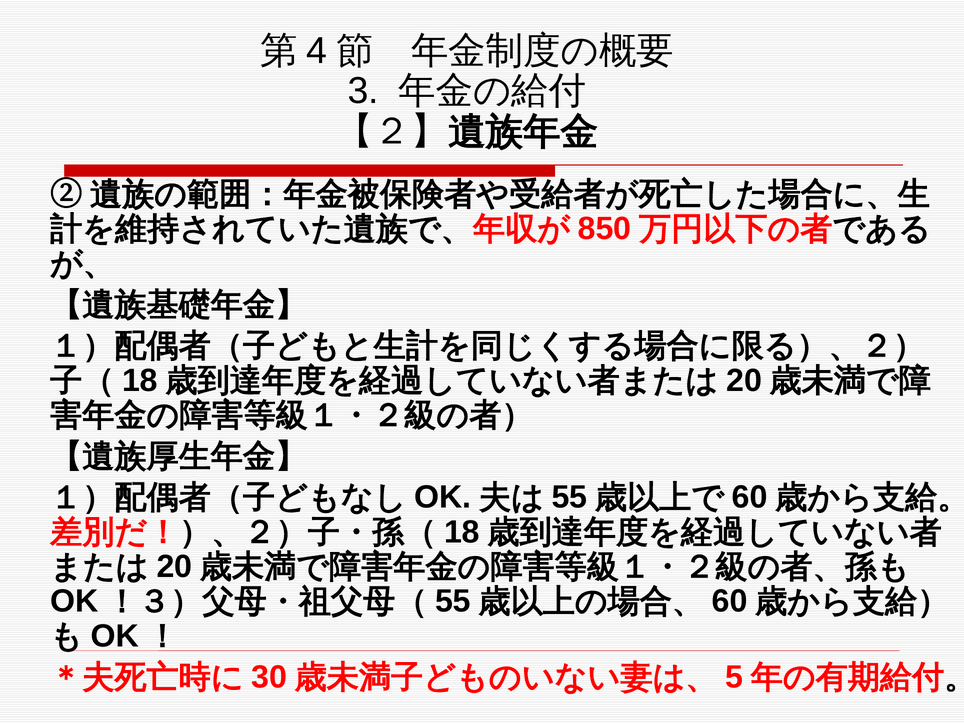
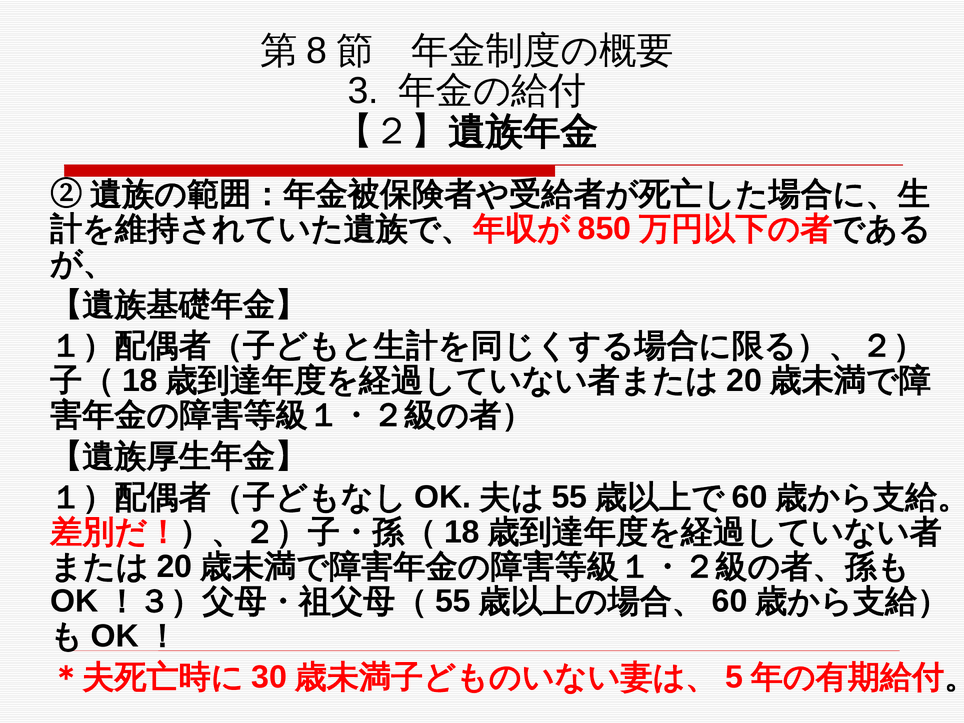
4: 4 -> 8 (317, 51)
